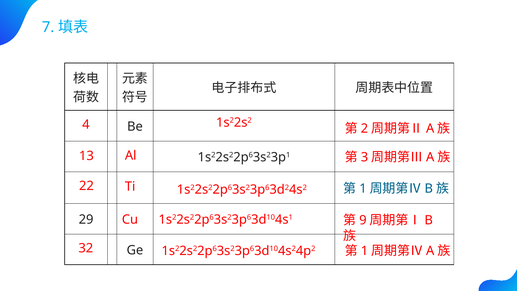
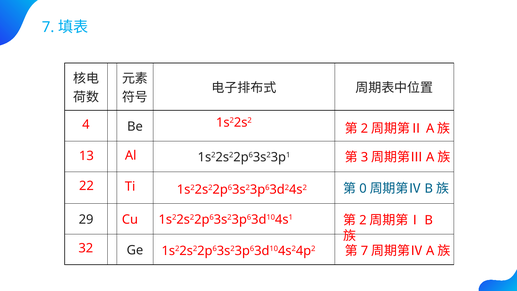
1: 1 -> 0 (363, 188)
9: 9 -> 2 (363, 220)
1: 1 -> 7 (365, 251)
